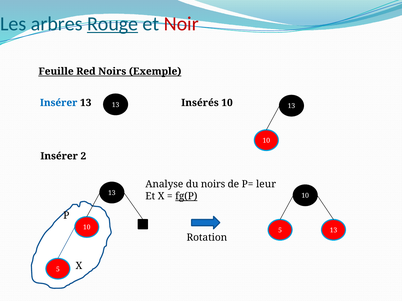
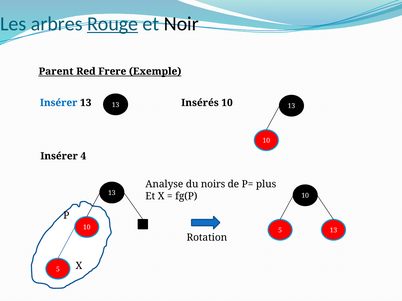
Noir colour: red -> black (181, 24)
Feuille: Feuille -> Parent (56, 72)
Red Noirs: Noirs -> Frere (112, 72)
2: 2 -> 4 (83, 156)
leur: leur -> plus (266, 185)
fg(P underline: present -> none (186, 197)
